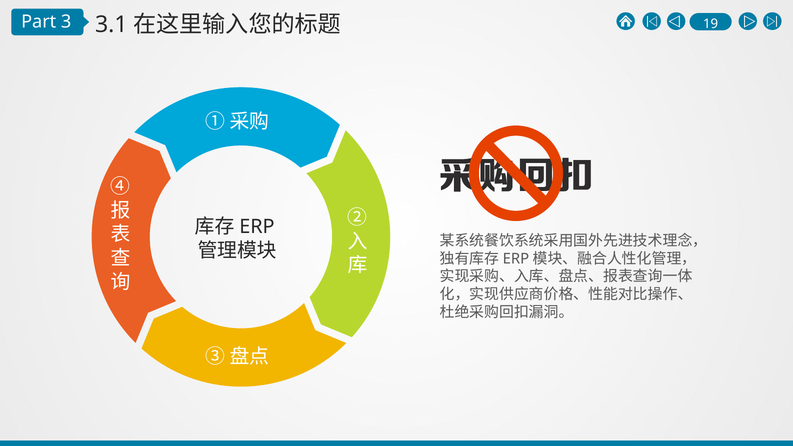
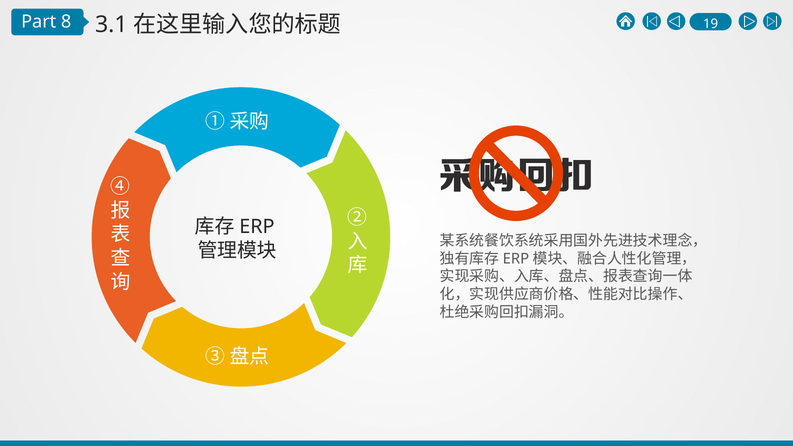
3: 3 -> 8 (66, 22)
